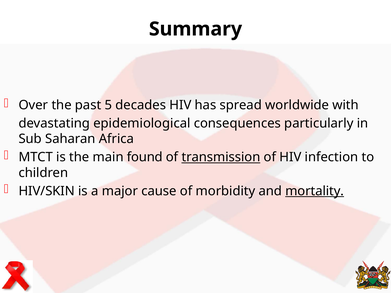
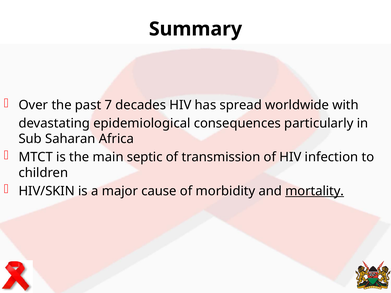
5: 5 -> 7 (108, 105)
found: found -> septic (145, 157)
transmission underline: present -> none (221, 157)
